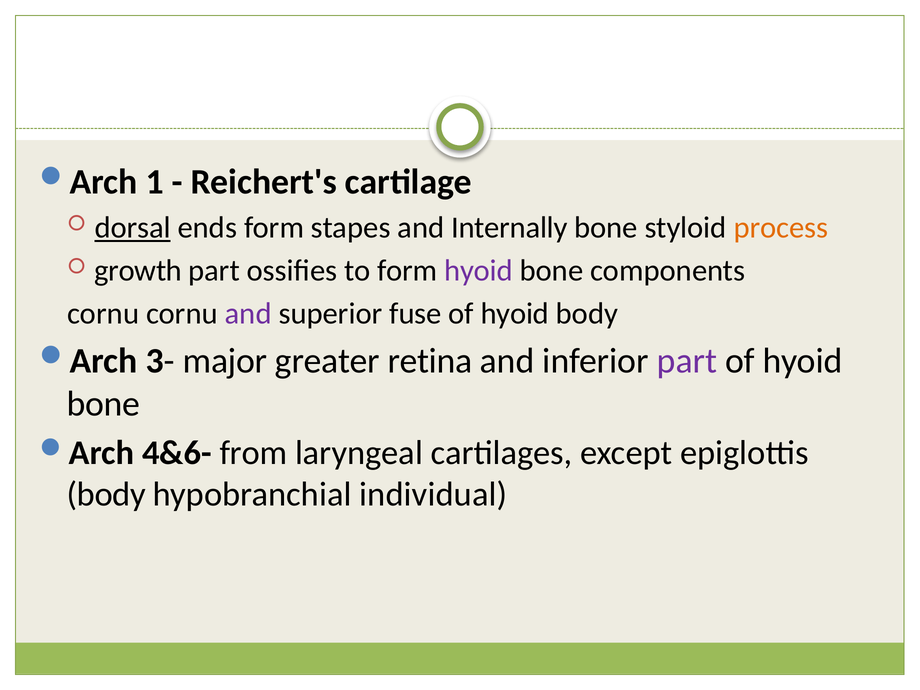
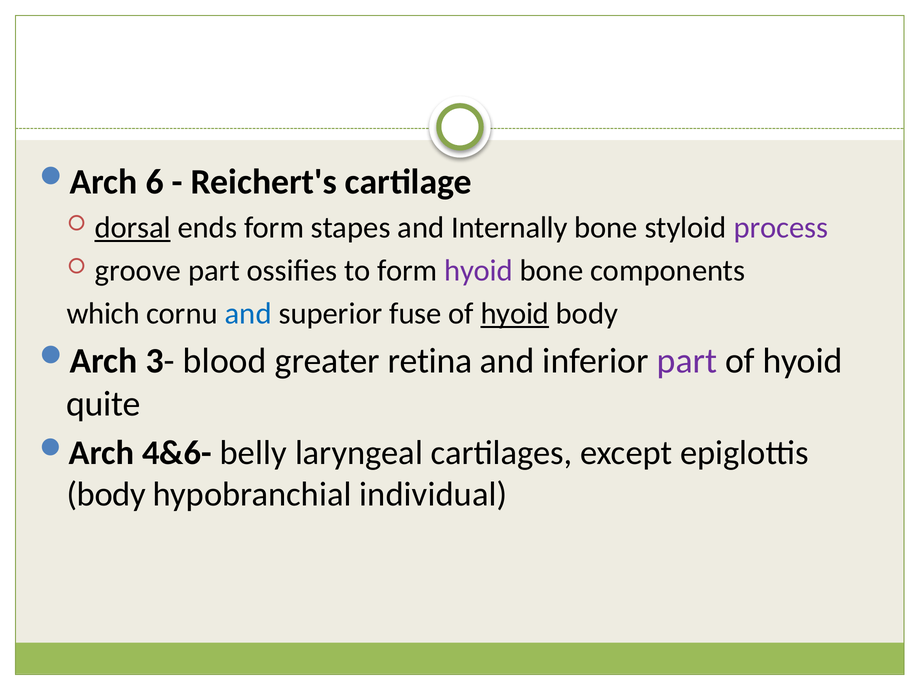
1: 1 -> 6 (155, 182)
process colour: orange -> purple (781, 228)
growth: growth -> groove (138, 271)
cornu: cornu -> which (103, 314)
and colour: purple -> blue (248, 314)
hyoid underline: none -> present (515, 314)
major: major -> blood (225, 361)
bone: bone -> quite (103, 404)
from: from -> belly (253, 453)
